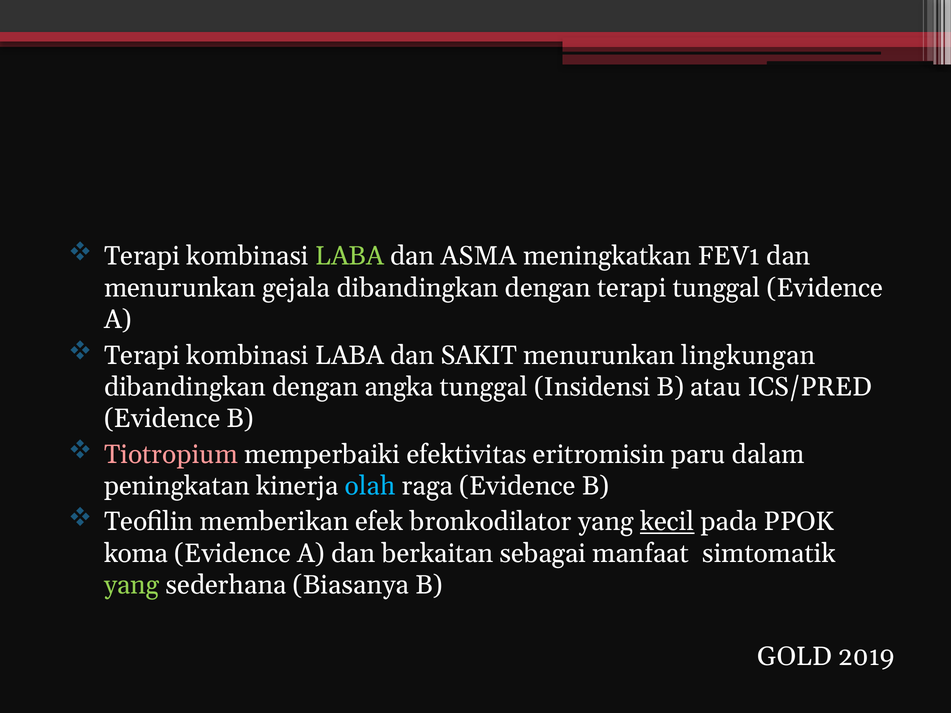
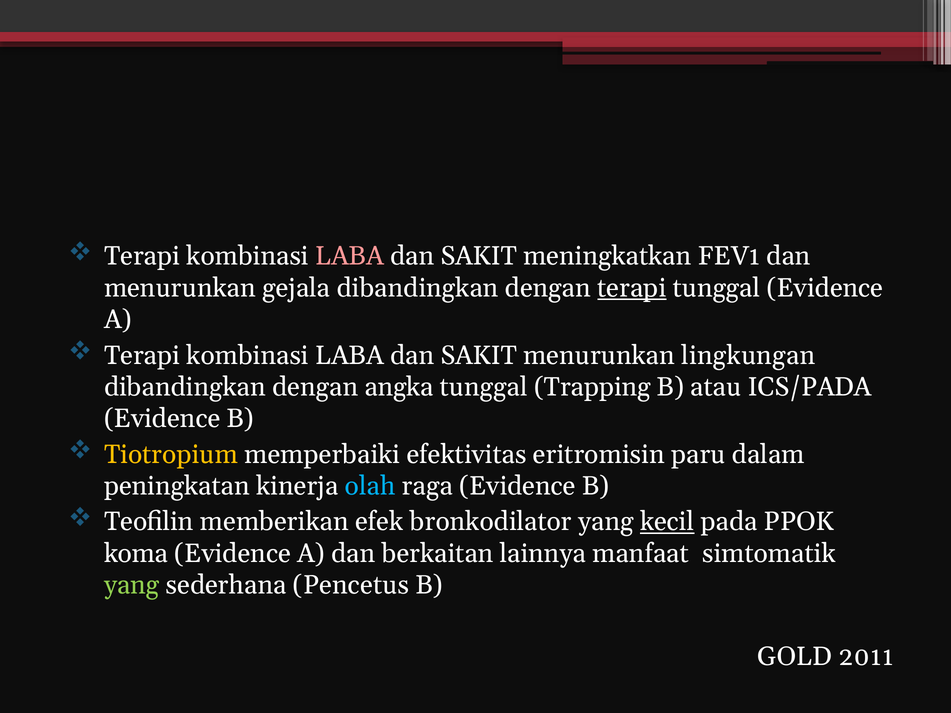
LABA colour: light green -> pink (349, 256)
ASMA: ASMA -> SAKIT (479, 256)
terapi underline: none -> present (632, 288)
Insidensi: Insidensi -> Trapping (592, 387)
ICS/PRED: ICS/PRED -> ICS/PADA (810, 387)
Tiotropium colour: pink -> yellow (171, 455)
sebagai: sebagai -> lainnya (543, 554)
Biasanya: Biasanya -> Pencetus (351, 585)
2019: 2019 -> 2011 (866, 657)
